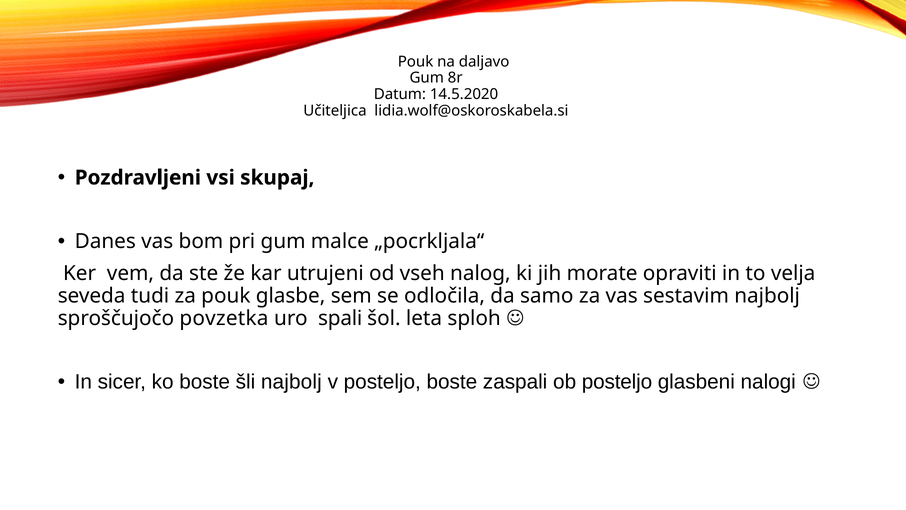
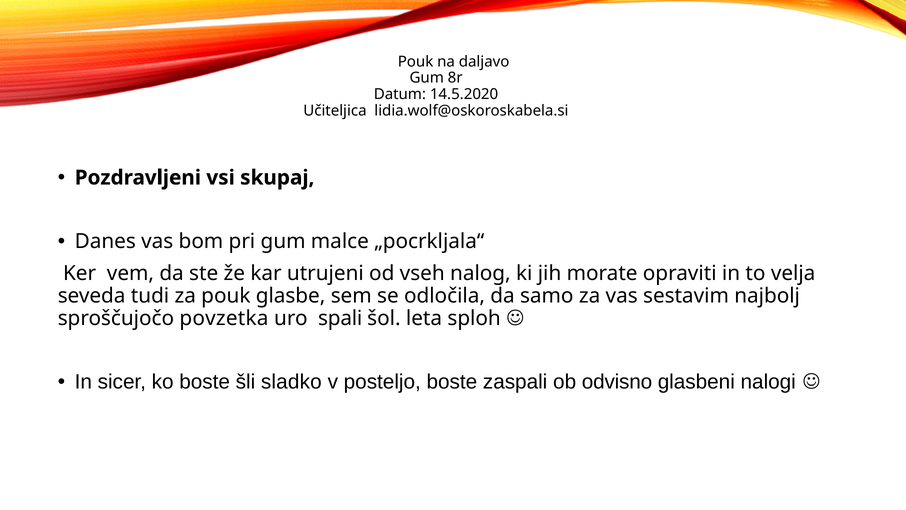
šli najbolj: najbolj -> sladko (291, 382)
ob posteljo: posteljo -> odvisno (617, 382)
